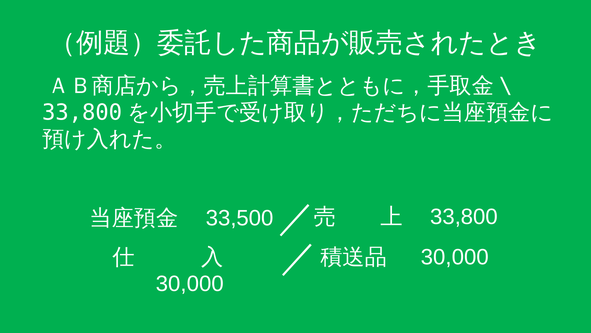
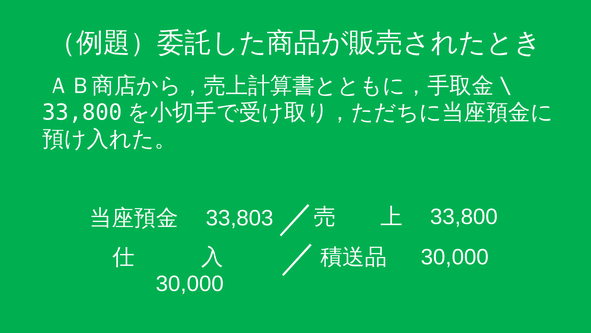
33,500: 33,500 -> 33,803 (240, 218)
